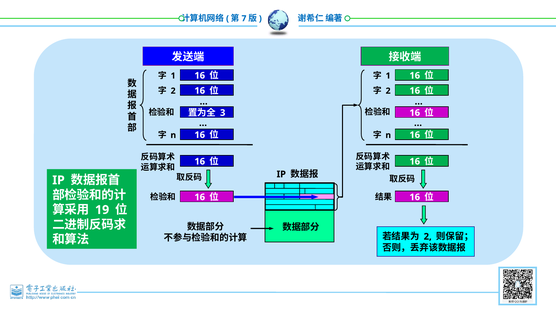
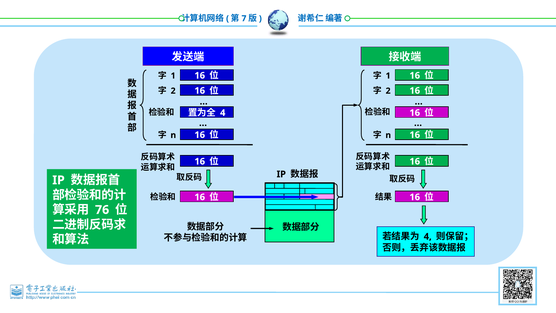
3: 3 -> 4 (223, 113)
19: 19 -> 76 (102, 210)
2: 2 -> 4 (428, 236)
